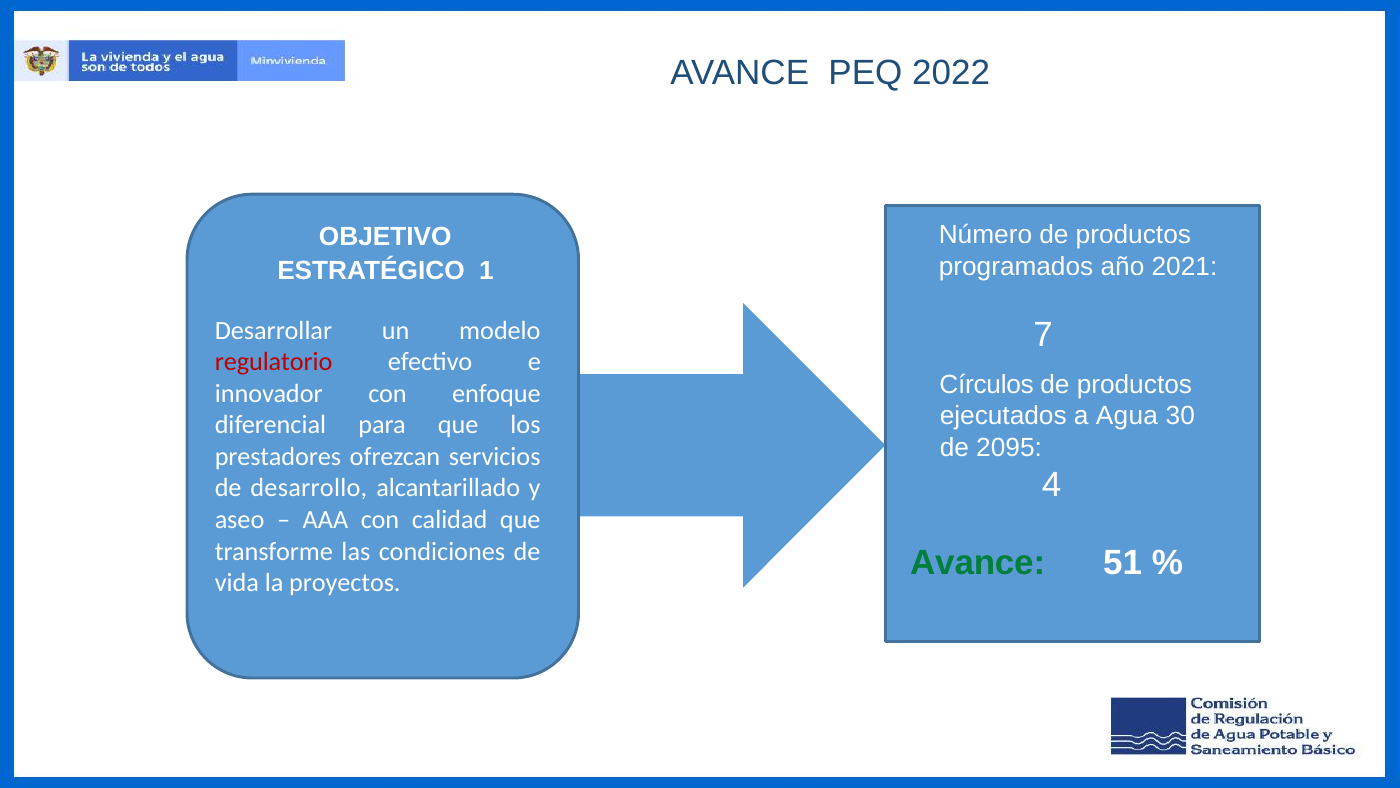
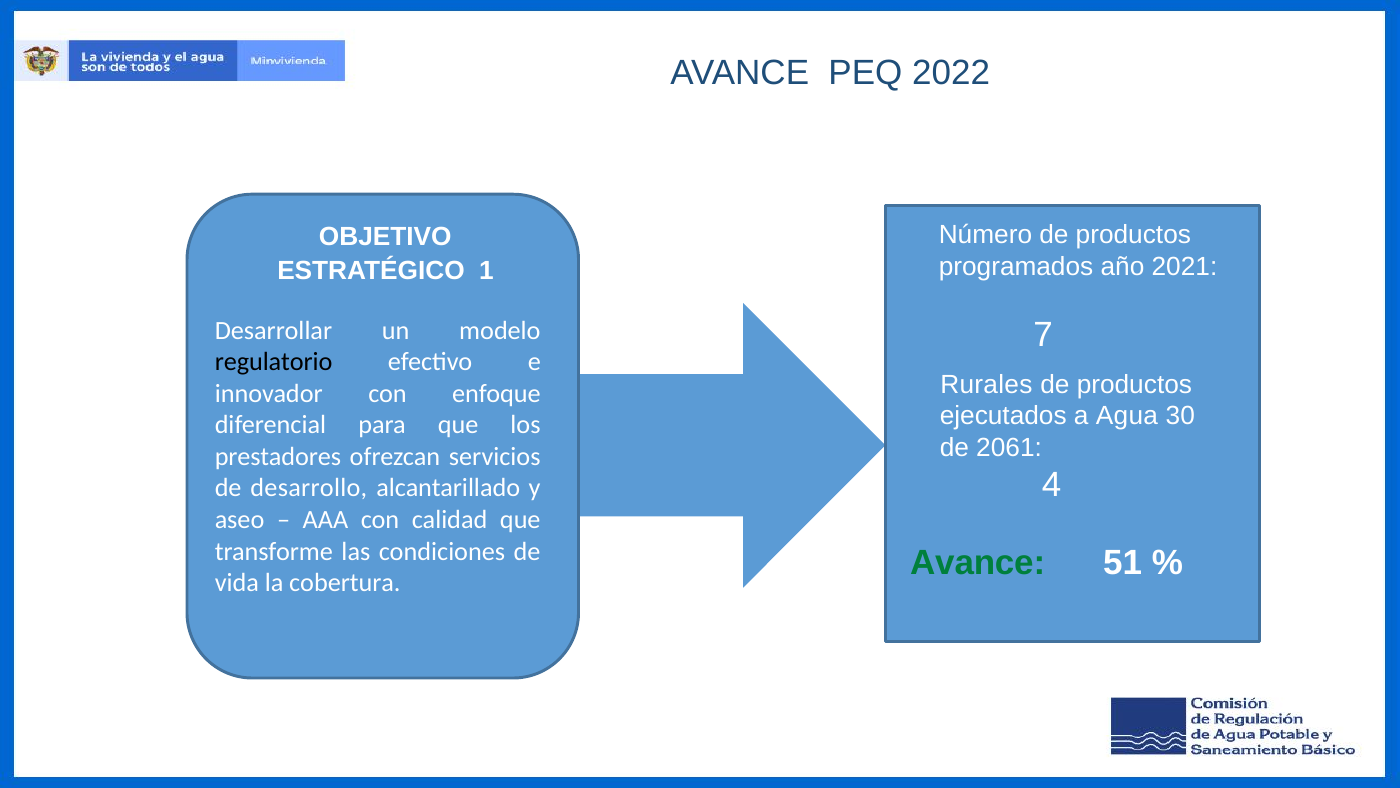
regulatorio colour: red -> black (274, 362)
Círculos: Círculos -> Rurales (986, 384)
2095: 2095 -> 2061 (1009, 447)
proyectos: proyectos -> cobertura (345, 583)
